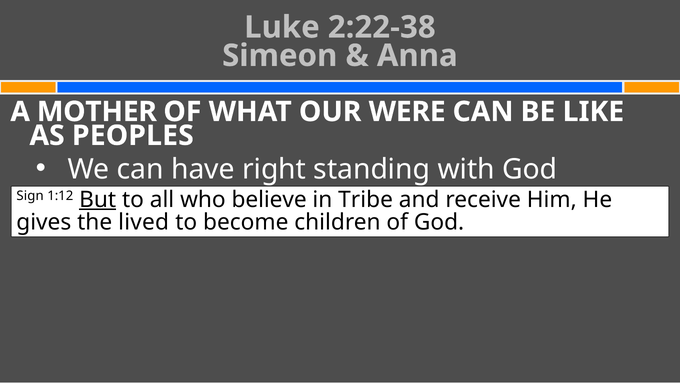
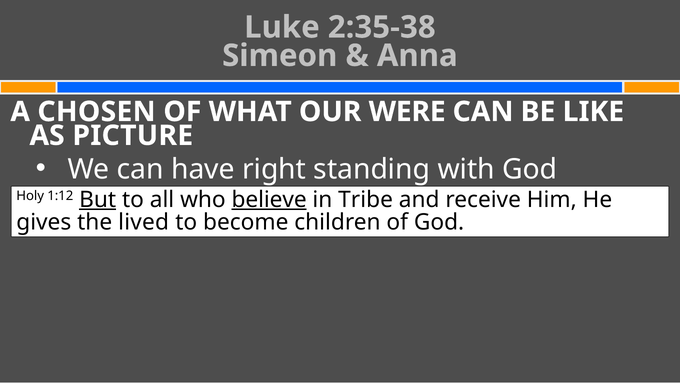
2:22-38: 2:22-38 -> 2:35-38 (382, 27)
MOTHER: MOTHER -> CHOSEN (97, 112)
PEOPLES: PEOPLES -> PICTURE (133, 135)
Sign: Sign -> Holy (30, 196)
believe underline: none -> present (269, 199)
